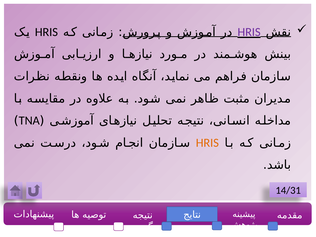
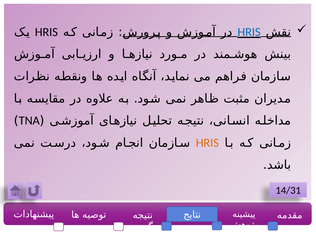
HRIS colour: purple -> blue (249, 32)
